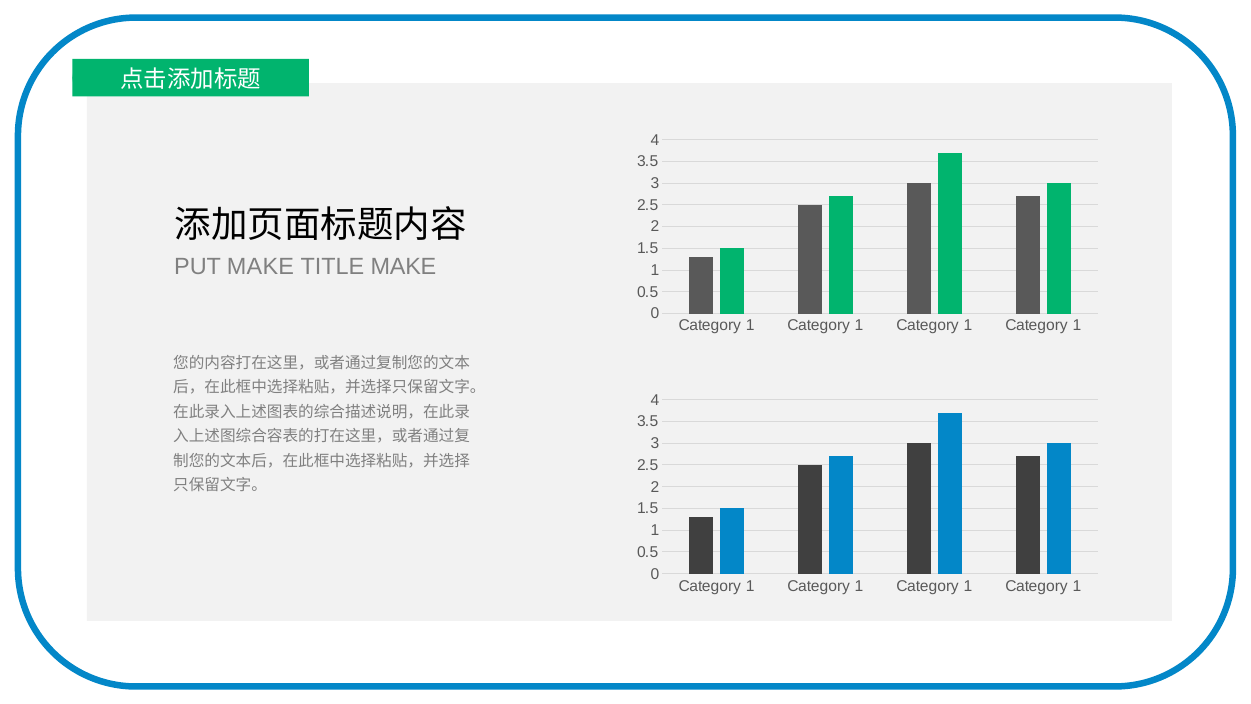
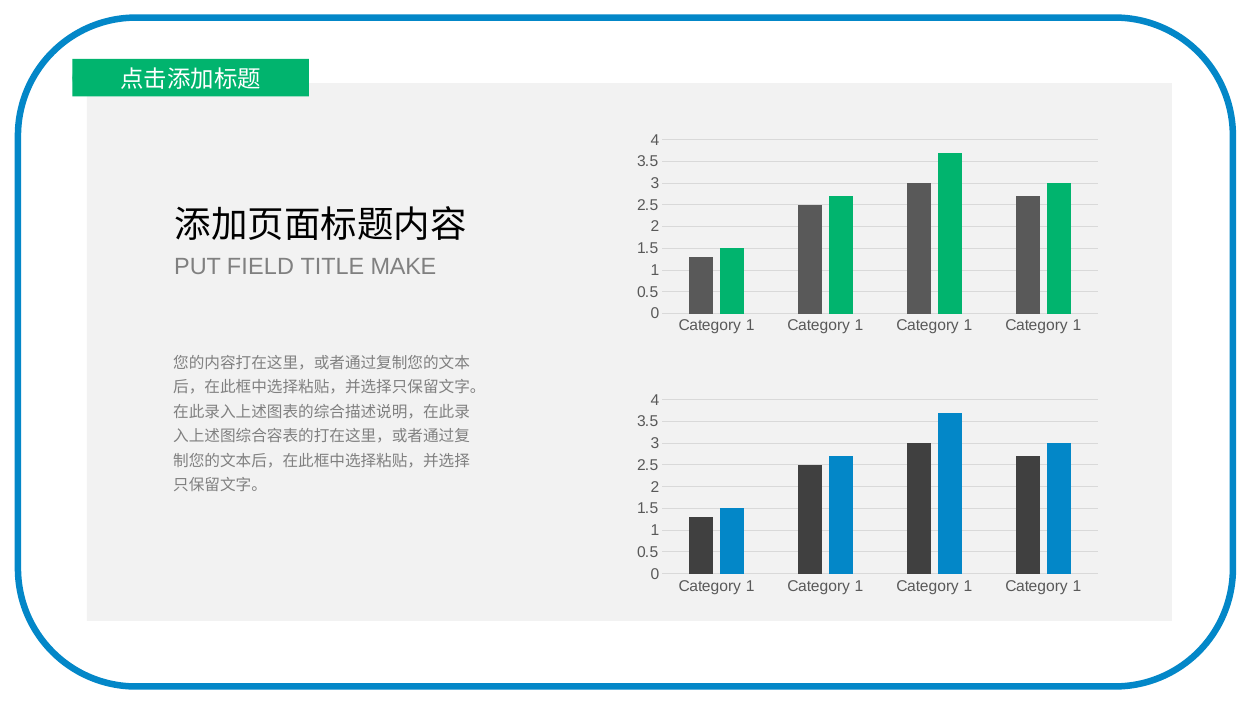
PUT MAKE: MAKE -> FIELD (260, 267)
